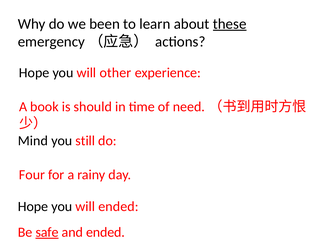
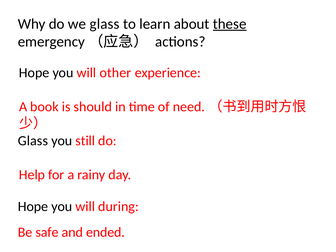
we been: been -> glass (105, 24)
Mind: Mind -> Glass (33, 141)
Four: Four -> Help (32, 175)
will ended: ended -> during (119, 206)
safe underline: present -> none (47, 232)
